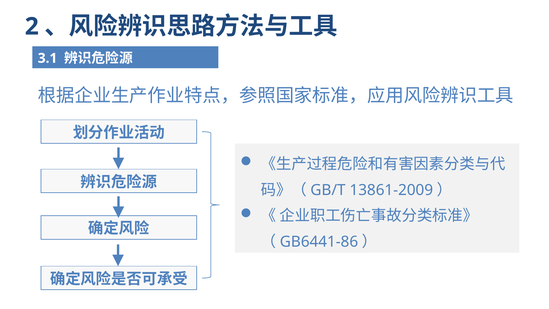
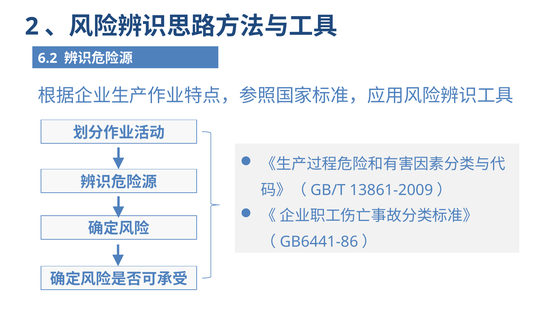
3.1: 3.1 -> 6.2 (48, 58)
